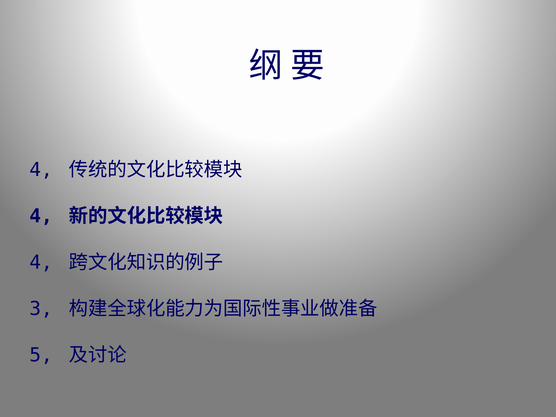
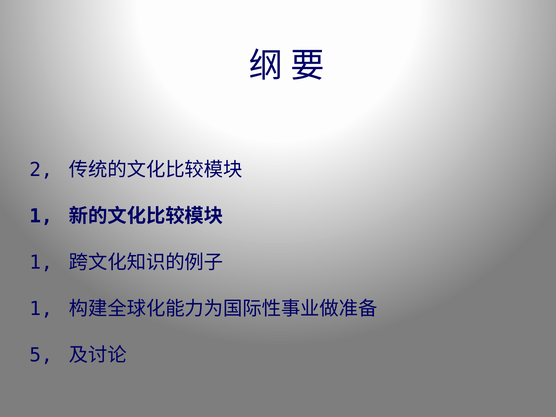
4: 4 -> 2 (41, 170)
4: 4 -> 1 (41, 216)
4: 4 -> 1 (41, 262)
3: 3 -> 1 (41, 309)
